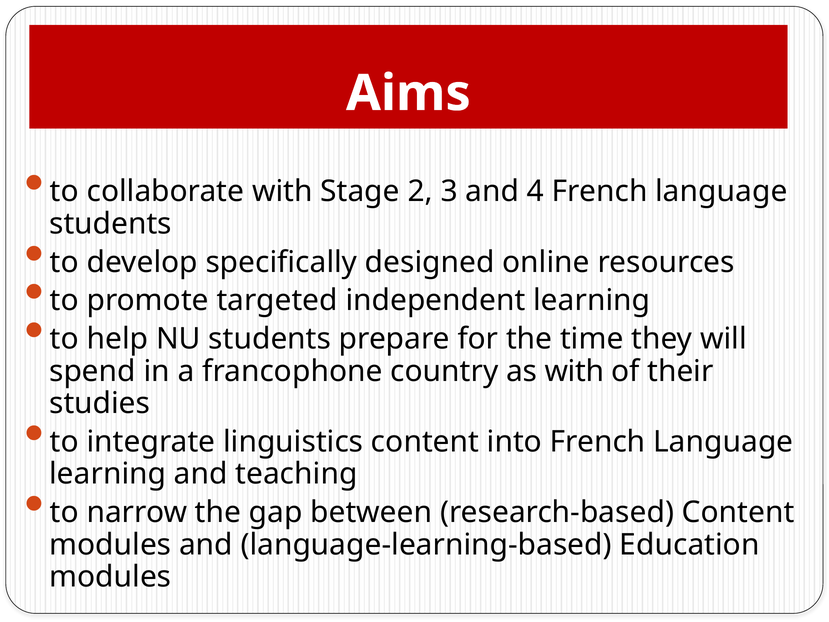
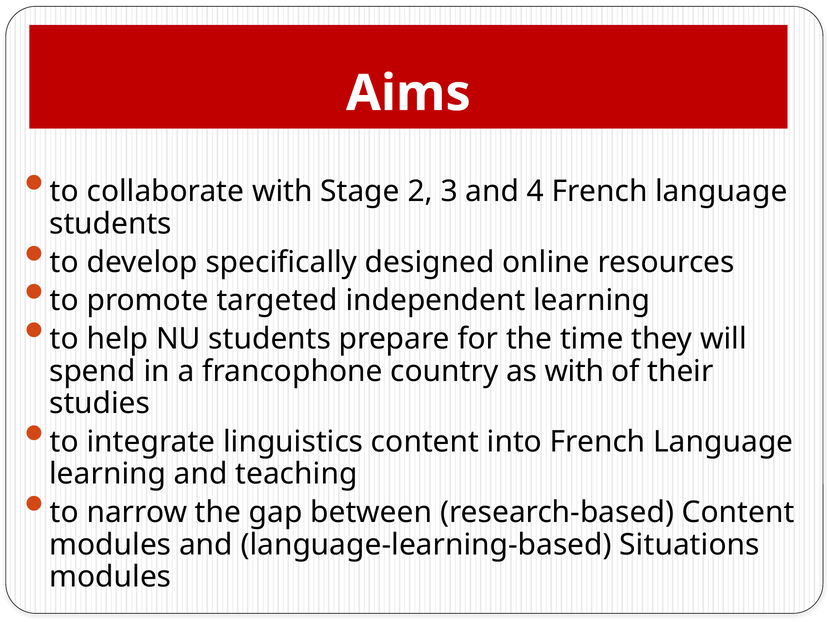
Education: Education -> Situations (690, 545)
